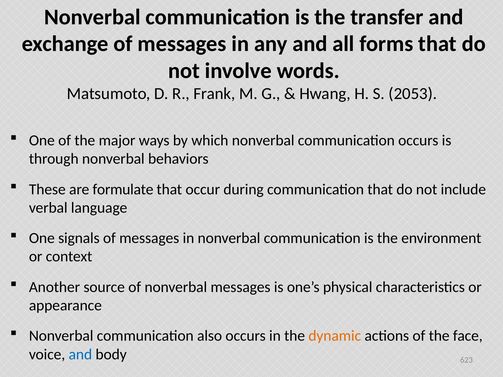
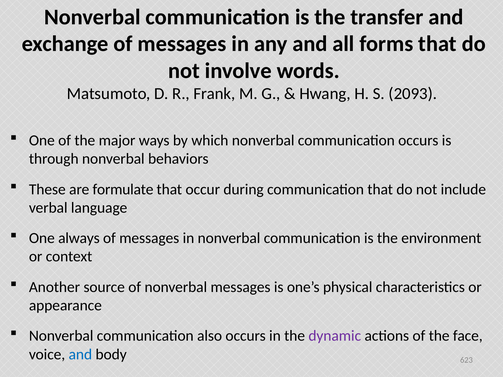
2053: 2053 -> 2093 (413, 94)
signals: signals -> always (79, 238)
dynamic colour: orange -> purple (335, 336)
